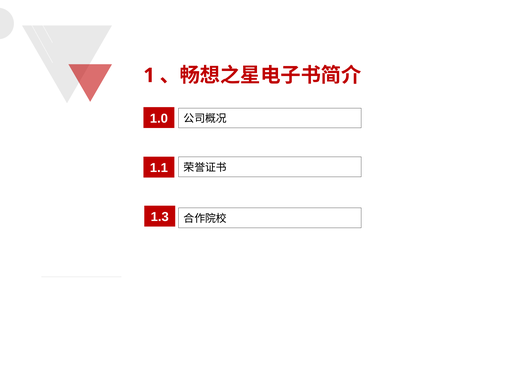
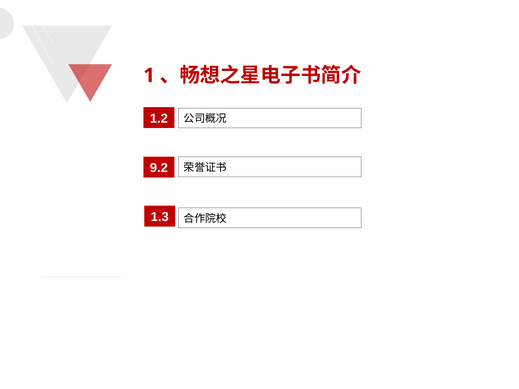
1.0: 1.0 -> 1.2 (159, 119)
1.1: 1.1 -> 9.2 (159, 168)
